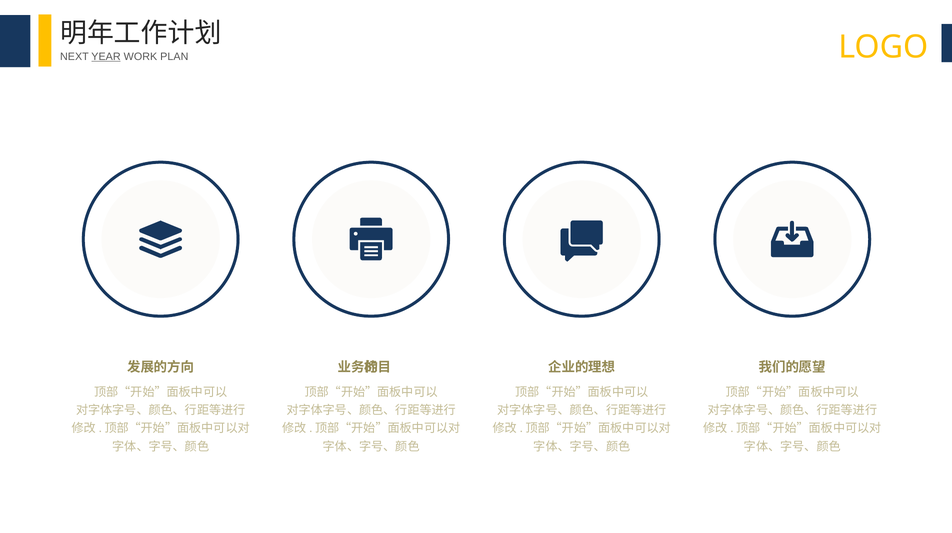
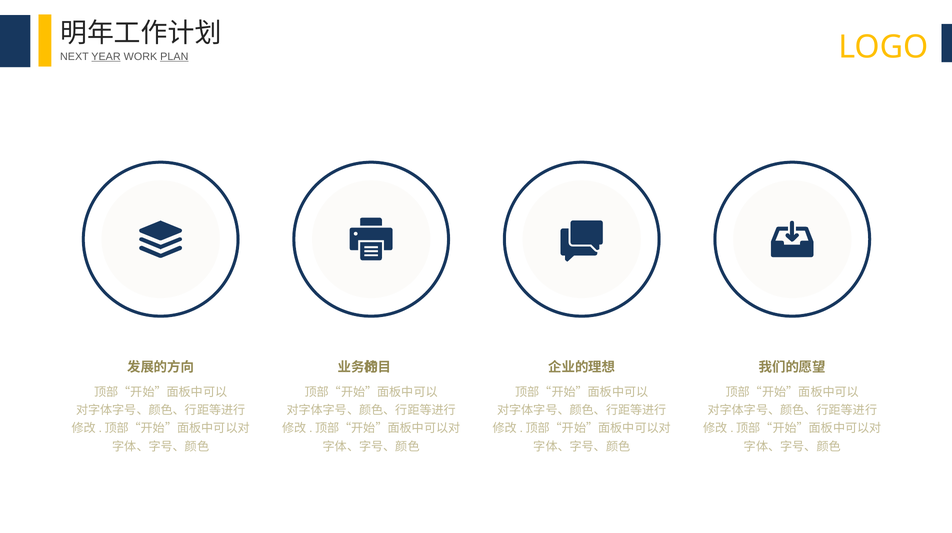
PLAN underline: none -> present (174, 57)
